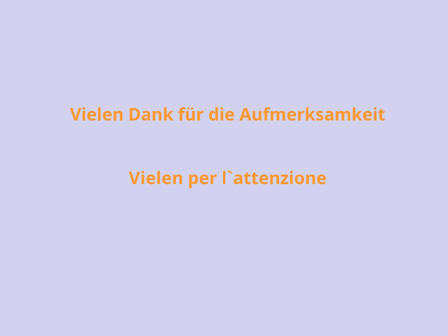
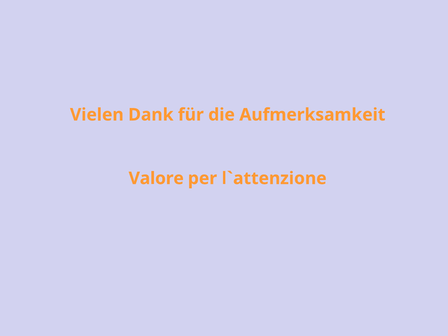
Vielen: Vielen -> Valore (156, 178)
